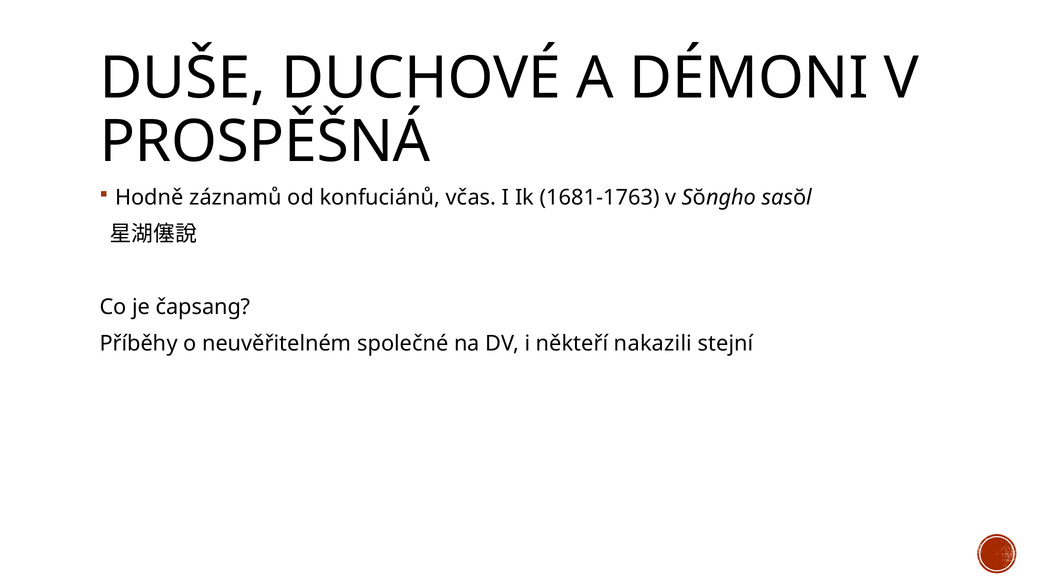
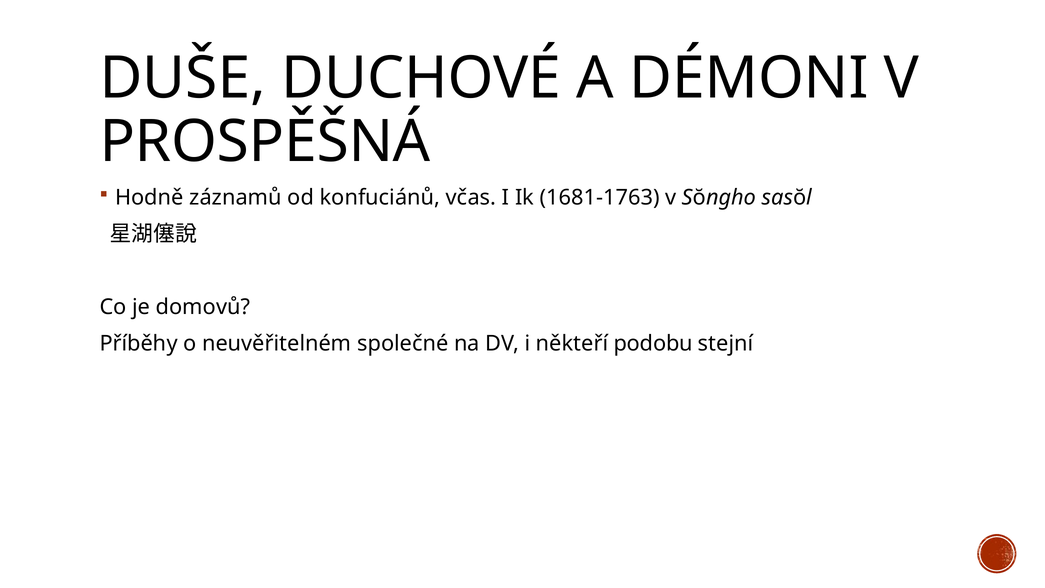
čapsang: čapsang -> domovů (203, 307)
nakazili: nakazili -> podobu (653, 344)
